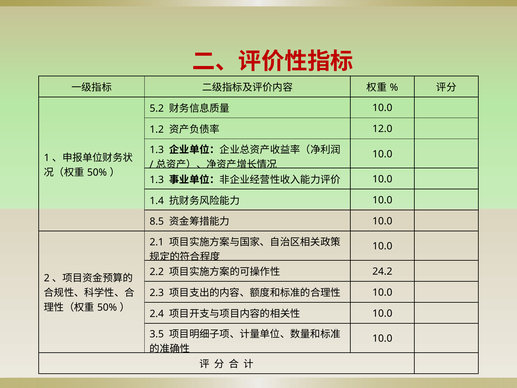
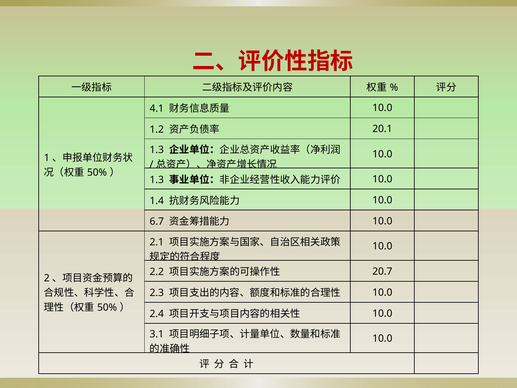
5.2: 5.2 -> 4.1 (157, 108)
12.0: 12.0 -> 20.1 (382, 129)
8.5: 8.5 -> 6.7 (157, 222)
24.2: 24.2 -> 20.7 (382, 271)
3.5: 3.5 -> 3.1 (157, 334)
